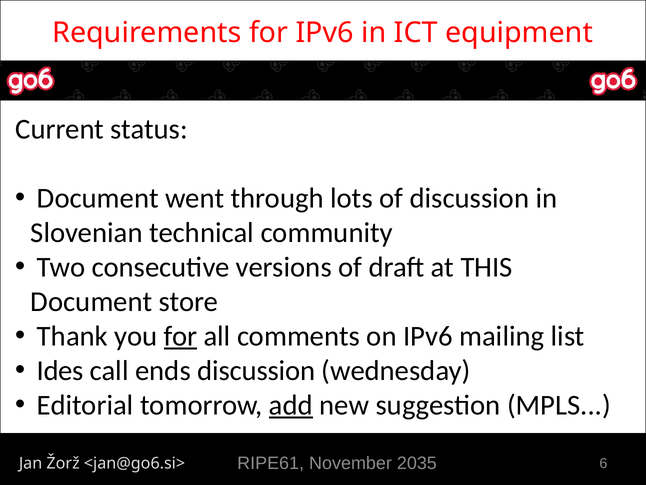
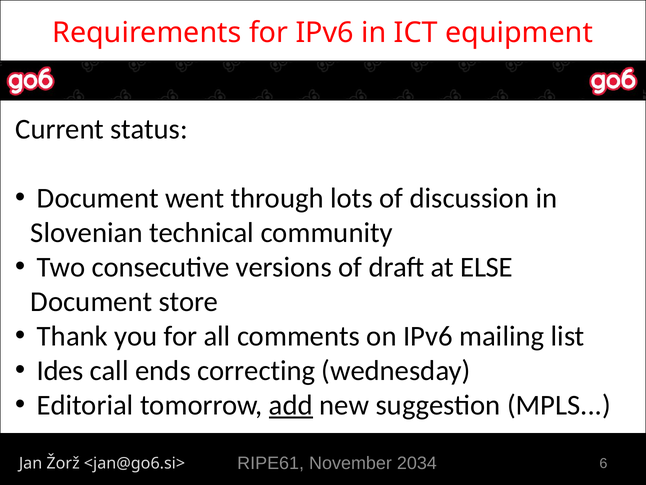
THIS: THIS -> ELSE (487, 267)
for underline: present -> none (181, 336)
ends discussion: discussion -> correcting (256, 370)
2035: 2035 -> 2034 (417, 463)
